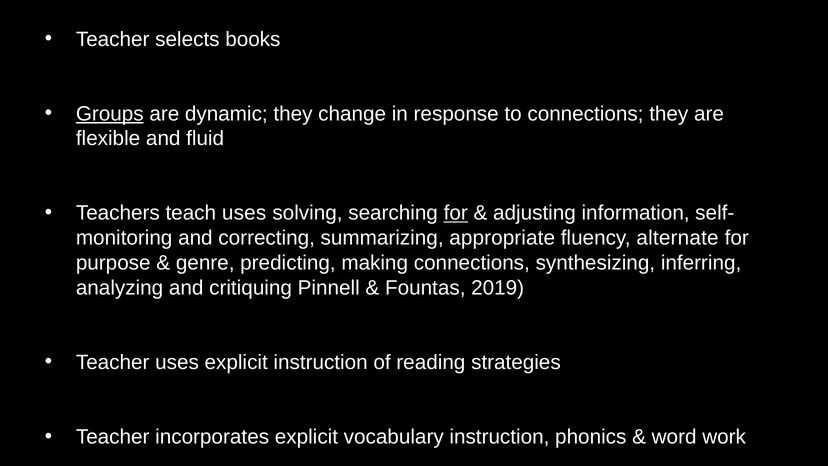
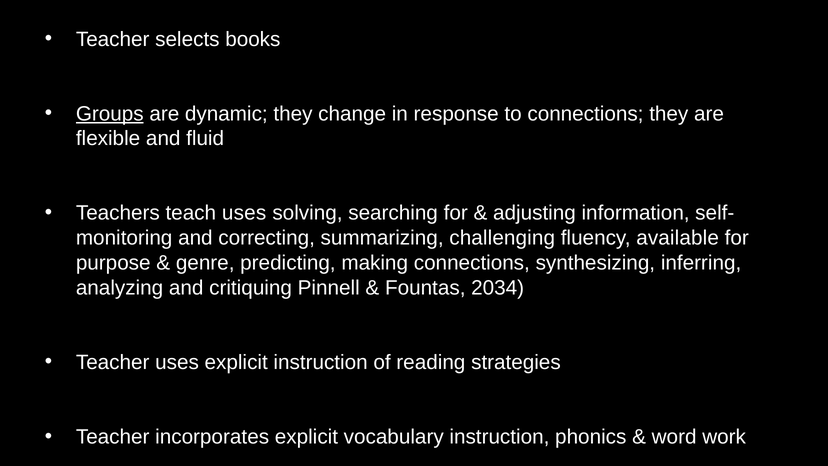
for underline: present -> none (456, 213)
appropriate: appropriate -> challenging (502, 238)
alternate: alternate -> available (678, 238)
2019: 2019 -> 2034 (498, 288)
